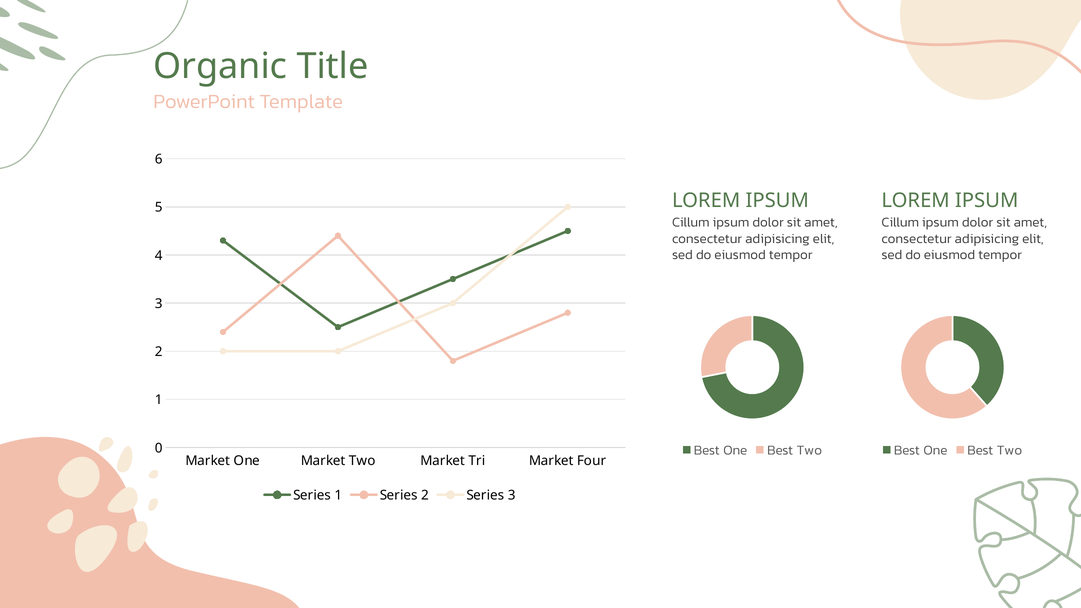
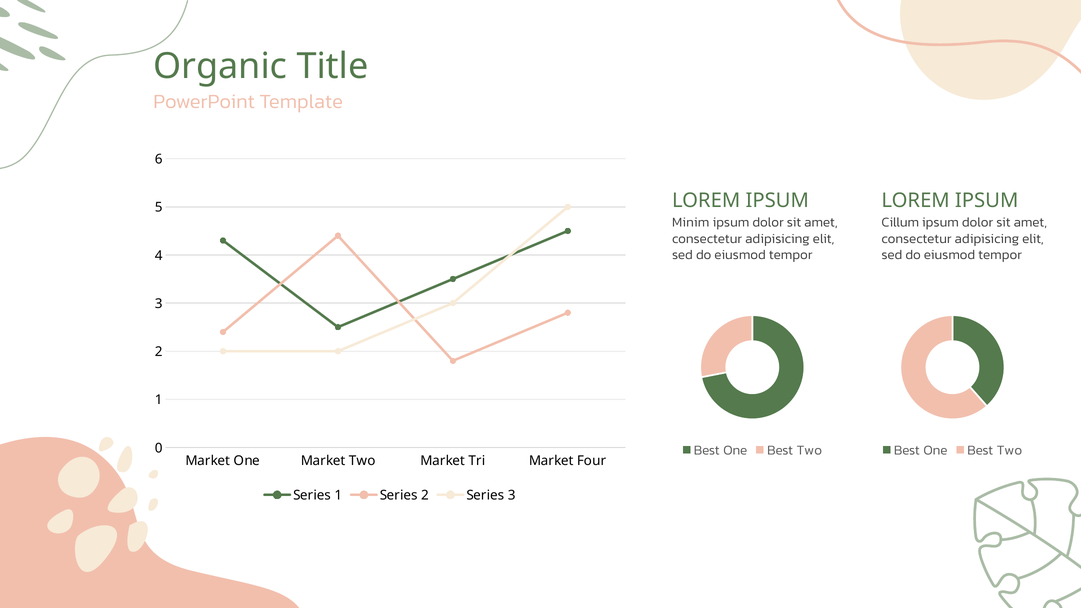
Cillum: Cillum -> Minim (691, 222)
